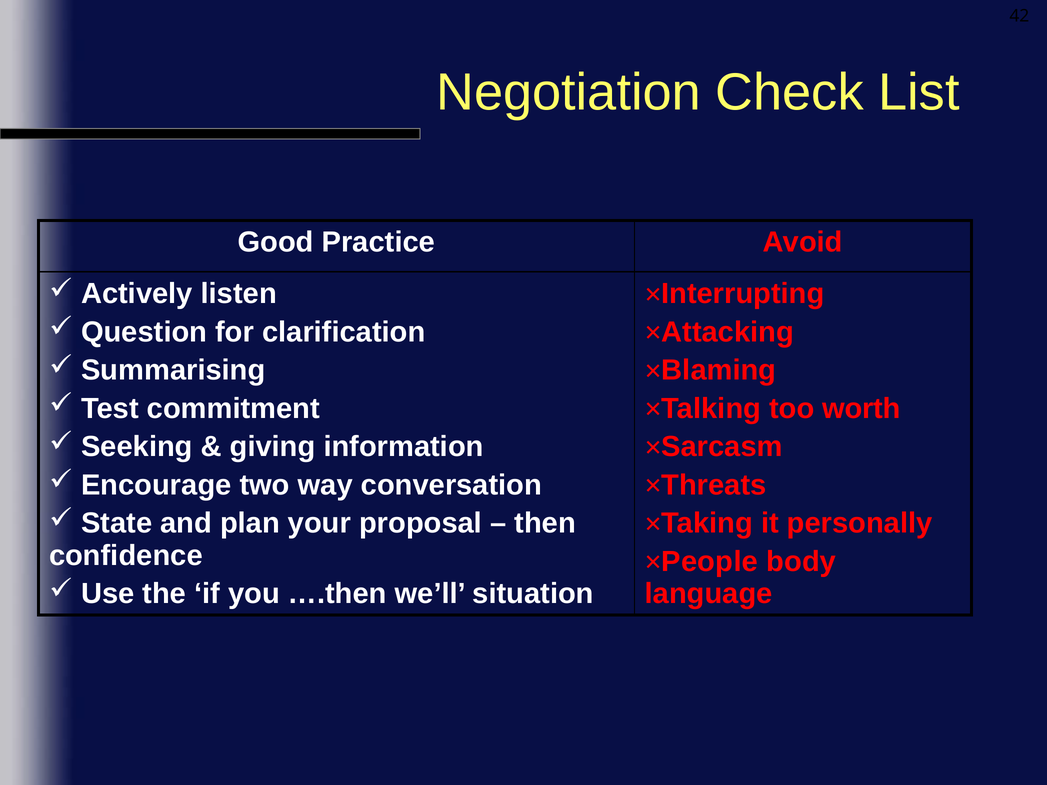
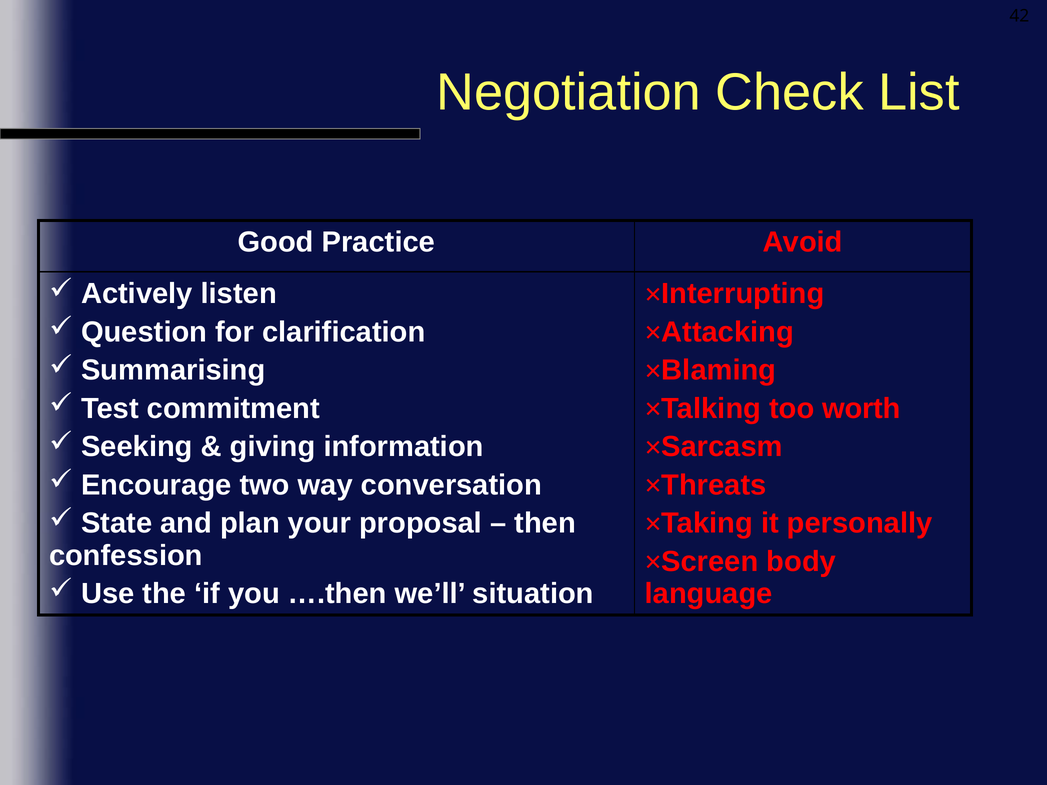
confidence: confidence -> confession (126, 556)
People: People -> Screen (710, 562)
